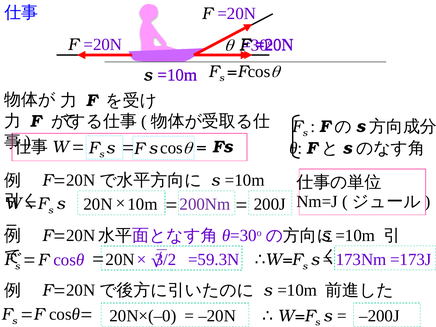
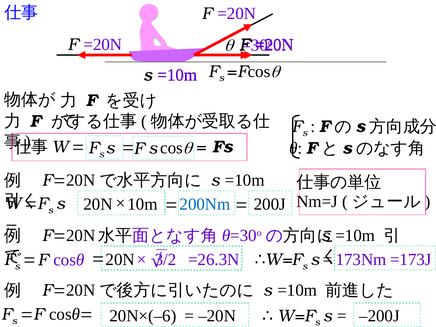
200Nm colour: purple -> blue (205, 204)
=59.3N: =59.3N -> =26.3N (214, 260)
20N×(–0: 20N×(–0 -> 20N×(–6 (143, 316)
